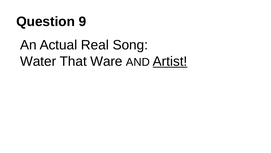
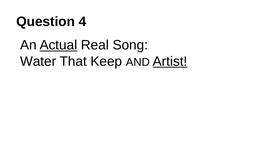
9: 9 -> 4 (82, 22)
Actual underline: none -> present (58, 45)
Ware: Ware -> Keep (106, 61)
